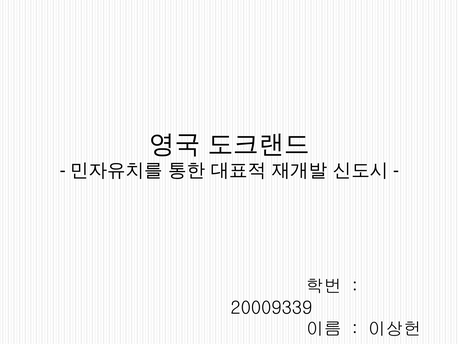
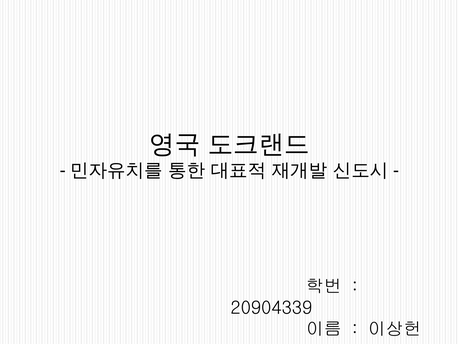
20009339: 20009339 -> 20904339 (271, 308)
